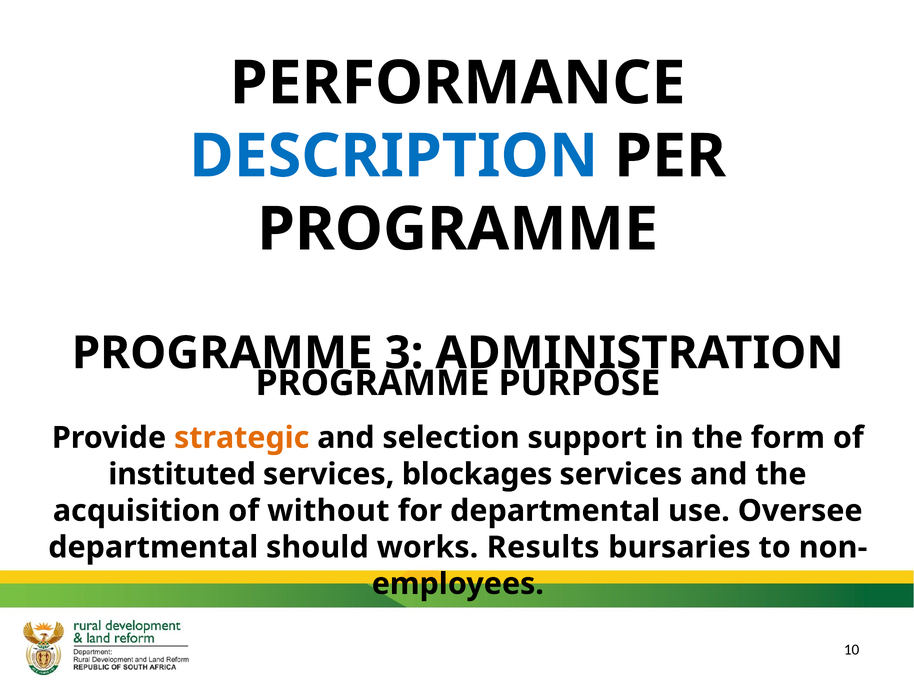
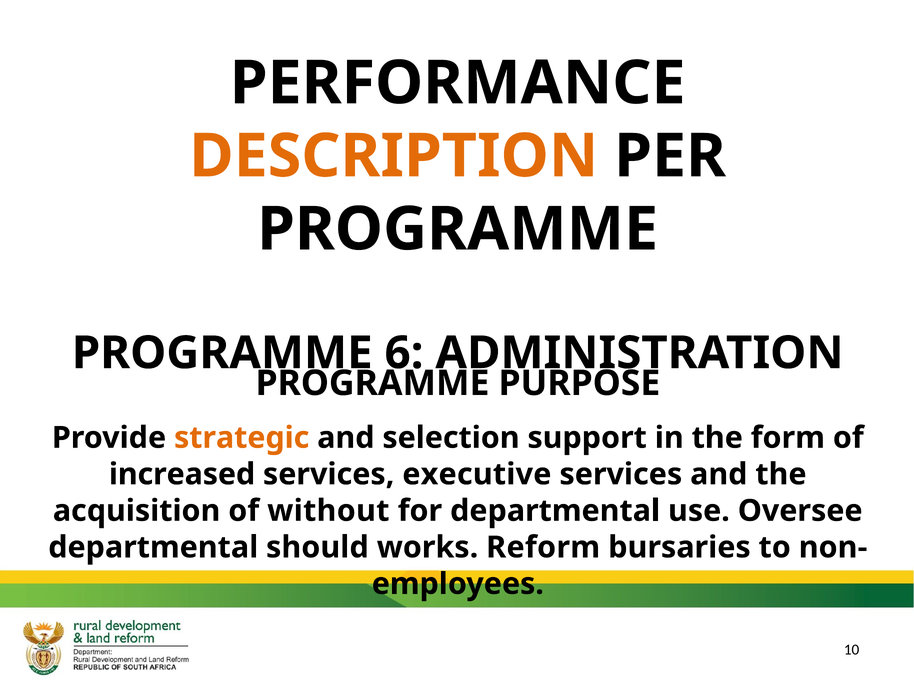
DESCRIPTION colour: blue -> orange (394, 156)
3: 3 -> 6 (404, 353)
instituted: instituted -> increased (182, 475)
blockages: blockages -> executive (477, 475)
Results: Results -> Reform (543, 548)
